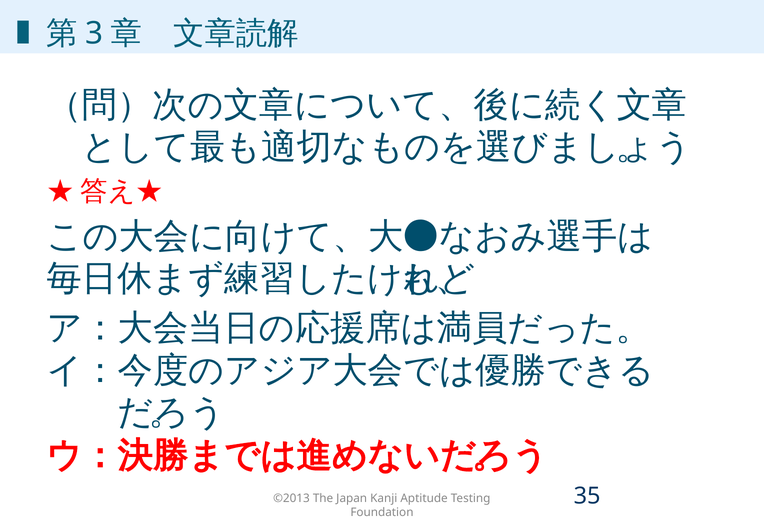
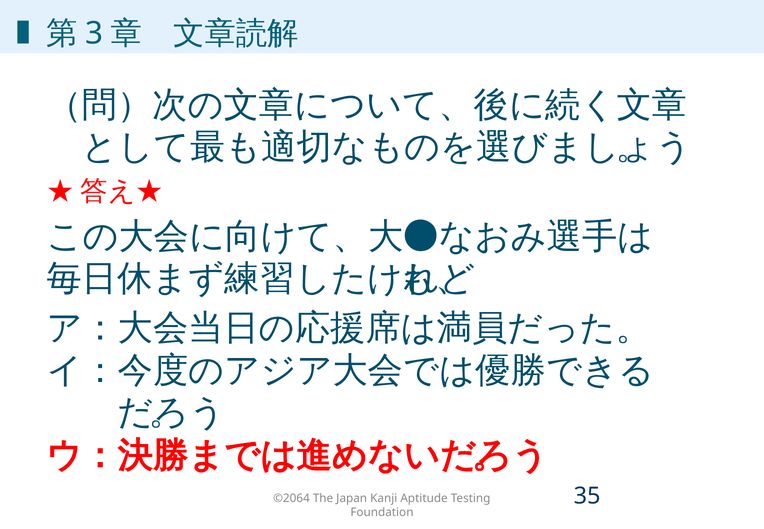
©2013: ©2013 -> ©2064 (291, 498)
